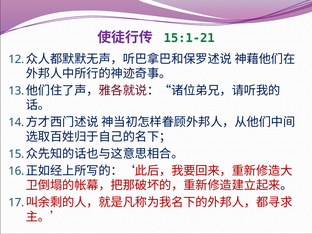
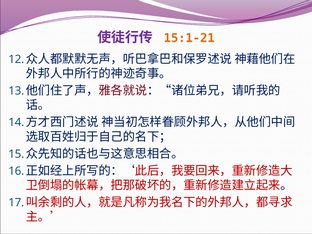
15:1-21 colour: green -> orange (189, 38)
